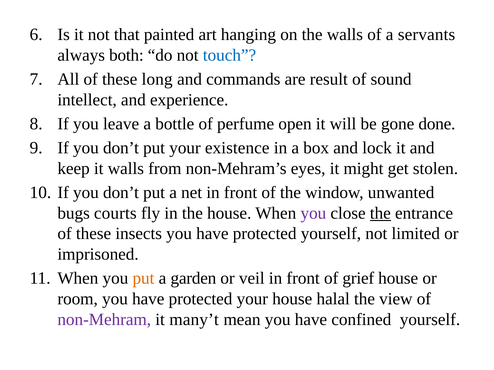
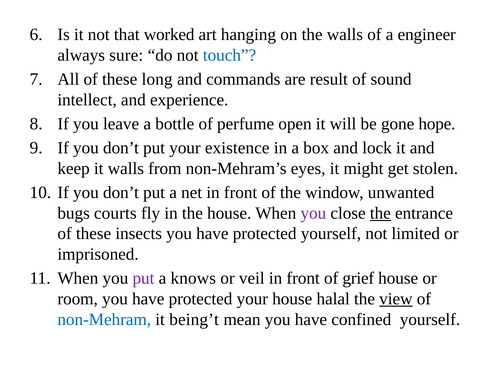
painted: painted -> worked (169, 35)
servants: servants -> engineer (427, 35)
both: both -> sure (126, 55)
done: done -> hope (437, 124)
put colour: orange -> purple (143, 279)
garden: garden -> knows (193, 279)
view underline: none -> present (396, 299)
non-Mehram colour: purple -> blue (104, 320)
many’t: many’t -> being’t (194, 320)
